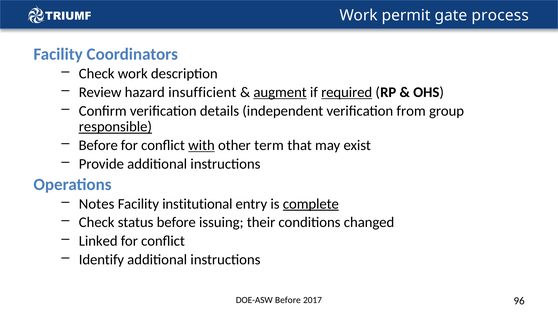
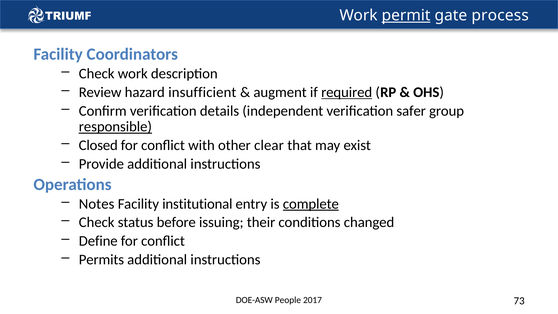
permit underline: none -> present (406, 15)
augment underline: present -> none (280, 92)
from: from -> safer (411, 111)
Before: Before -> Closed (98, 145)
with underline: present -> none (201, 145)
term: term -> clear (269, 145)
Linked: Linked -> Define (98, 241)
Identify: Identify -> Permits (101, 259)
DOE-ASW Before: Before -> People (288, 300)
96: 96 -> 73 (519, 301)
